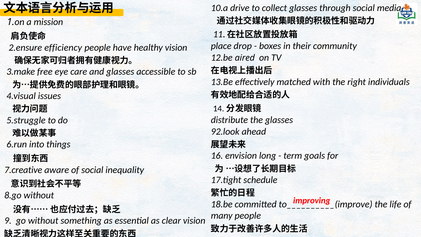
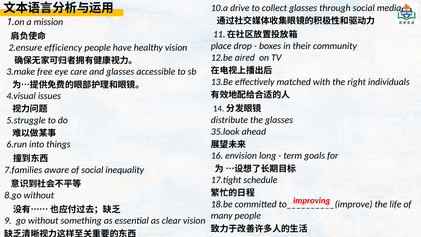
92.look: 92.look -> 35.look (225, 131)
7.creative: 7.creative -> 7.families (23, 170)
